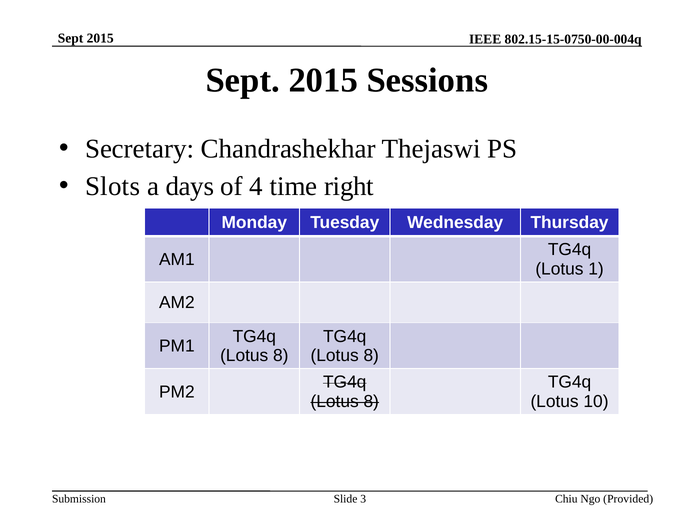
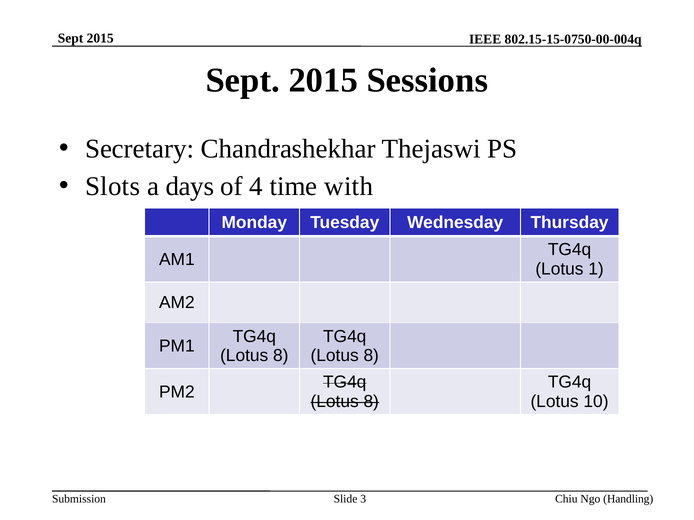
right: right -> with (349, 187)
Provided: Provided -> Handling (628, 499)
